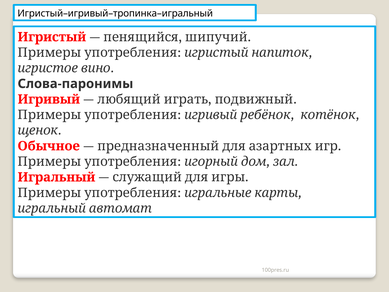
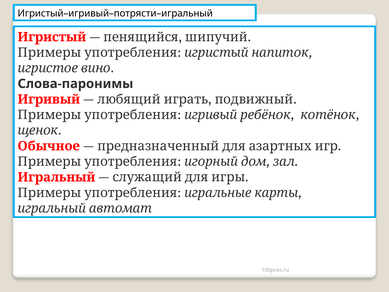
Игристый–игривый–тропинка–игральный: Игристый–игривый–тропинка–игральный -> Игристый–игривый–потрясти–игральный (115, 13)
